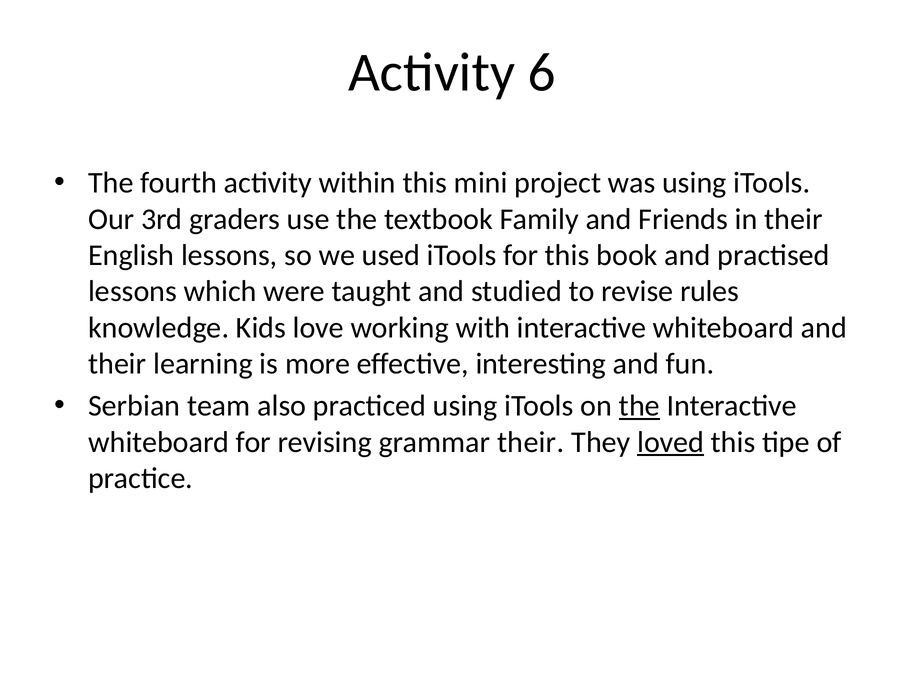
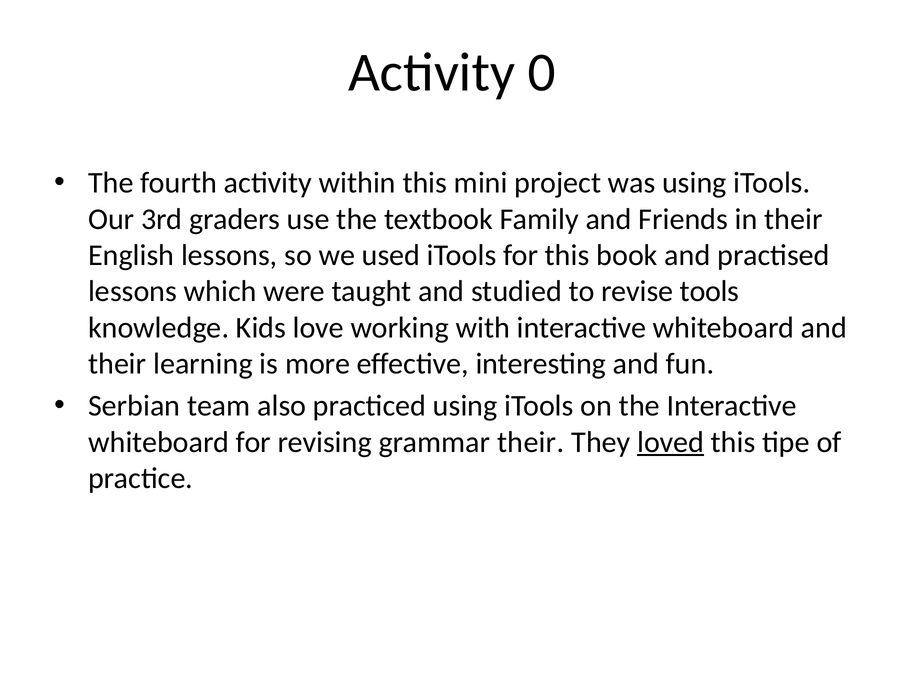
6: 6 -> 0 (542, 72)
rules: rules -> tools (710, 291)
the underline: present -> none (639, 406)
